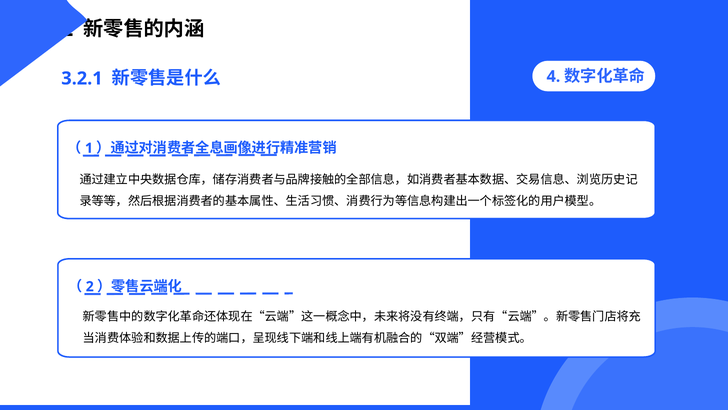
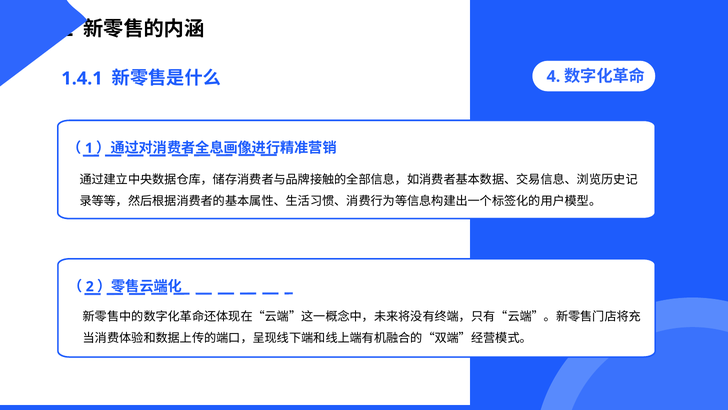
3.2.1: 3.2.1 -> 1.4.1 (82, 78)
